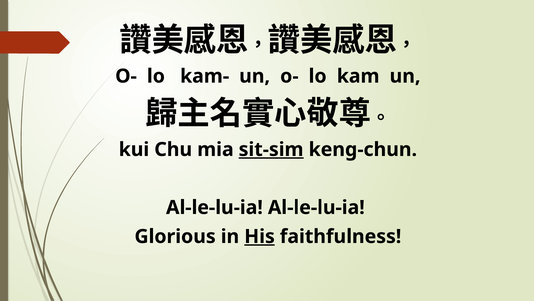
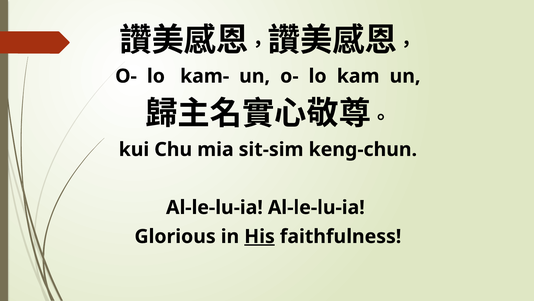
sit-sim underline: present -> none (271, 149)
